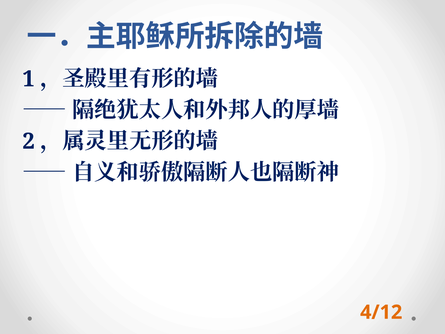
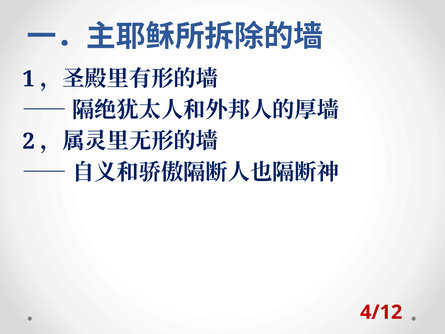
4/12 colour: orange -> red (381, 312)
